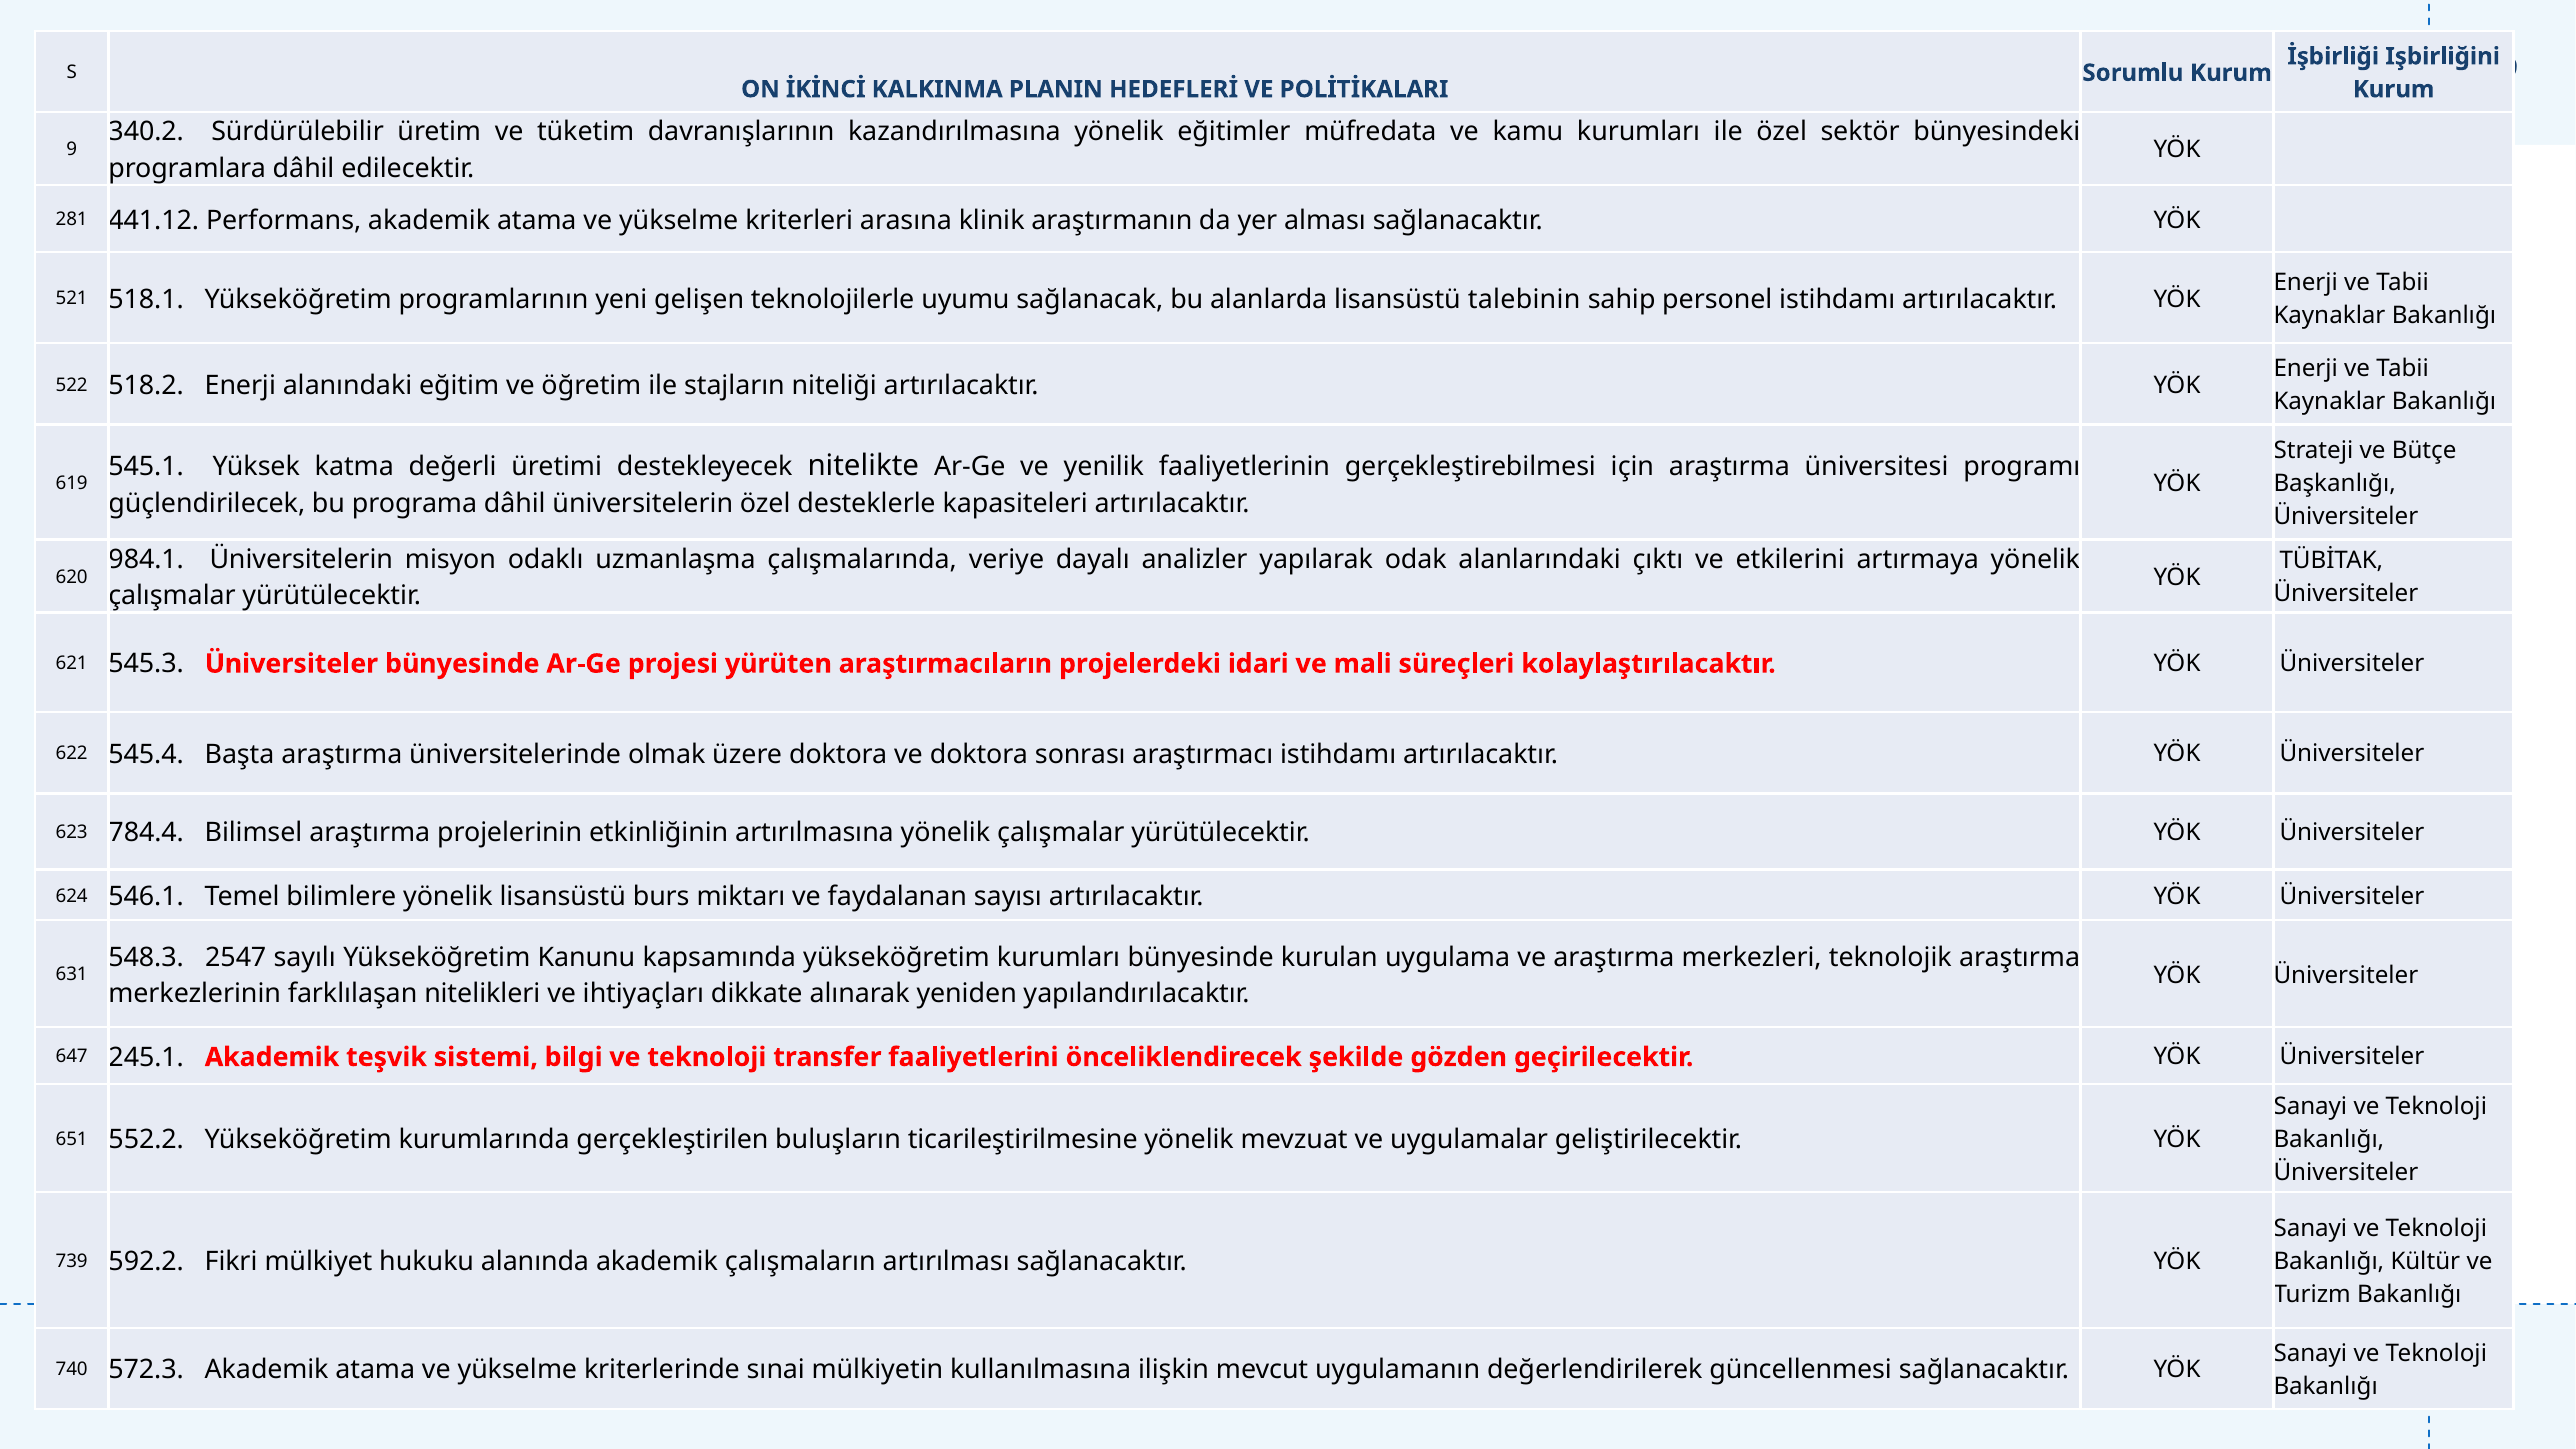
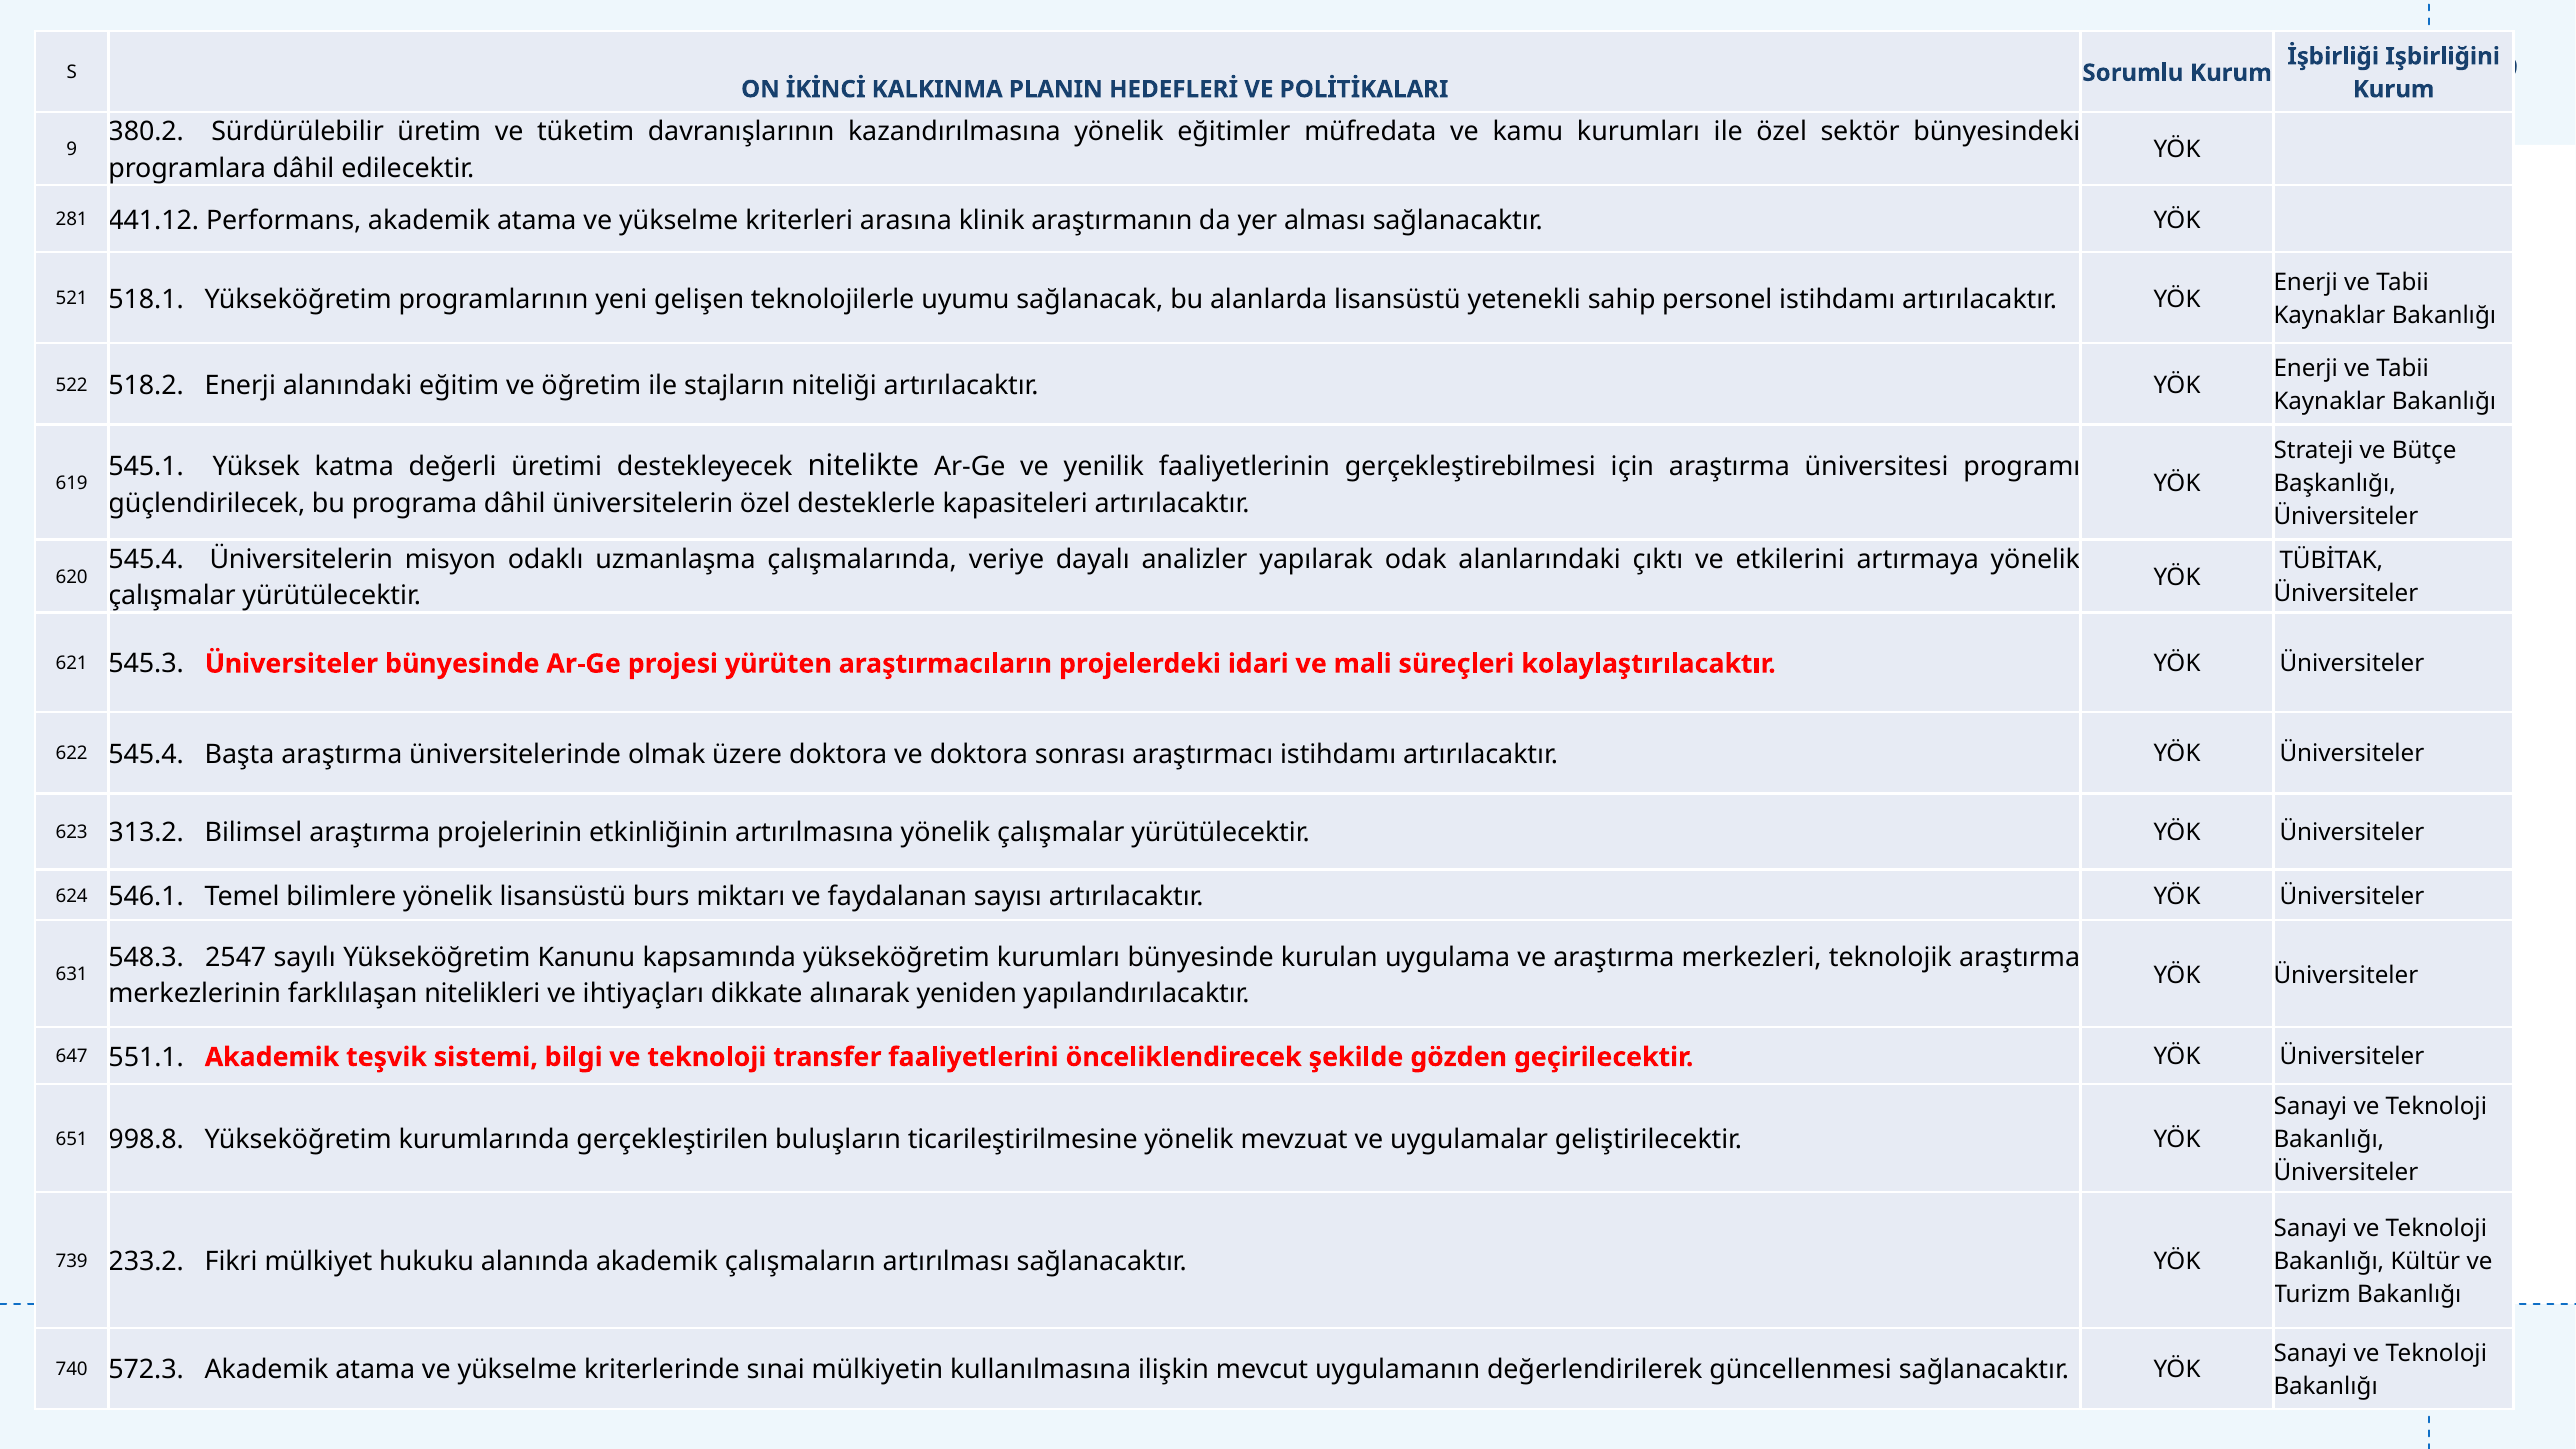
340.2: 340.2 -> 380.2 (146, 132)
talebinin: talebinin -> yetenekli (1524, 299)
984.1: 984.1 -> 545.4 (146, 559)
784.4: 784.4 -> 313.2 (146, 833)
245.1: 245.1 -> 551.1 (146, 1057)
552.2: 552.2 -> 998.8 (146, 1140)
592.2: 592.2 -> 233.2 (146, 1262)
